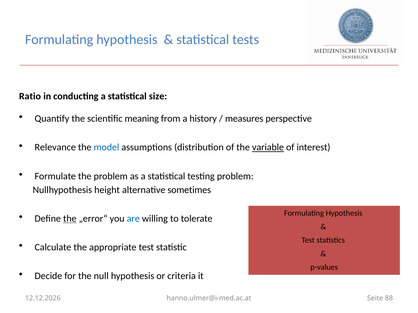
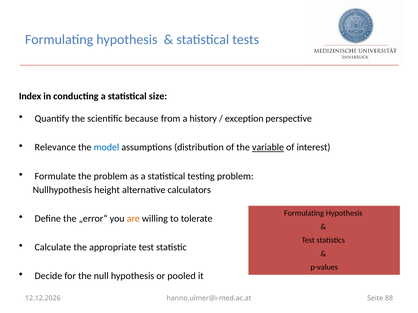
Ratio: Ratio -> Index (30, 96)
meaning: meaning -> because (142, 119)
measures: measures -> exception (244, 119)
sometimes: sometimes -> calculators (189, 190)
the underline: present -> none (70, 219)
are colour: blue -> orange (133, 219)
criteria: criteria -> pooled (182, 276)
